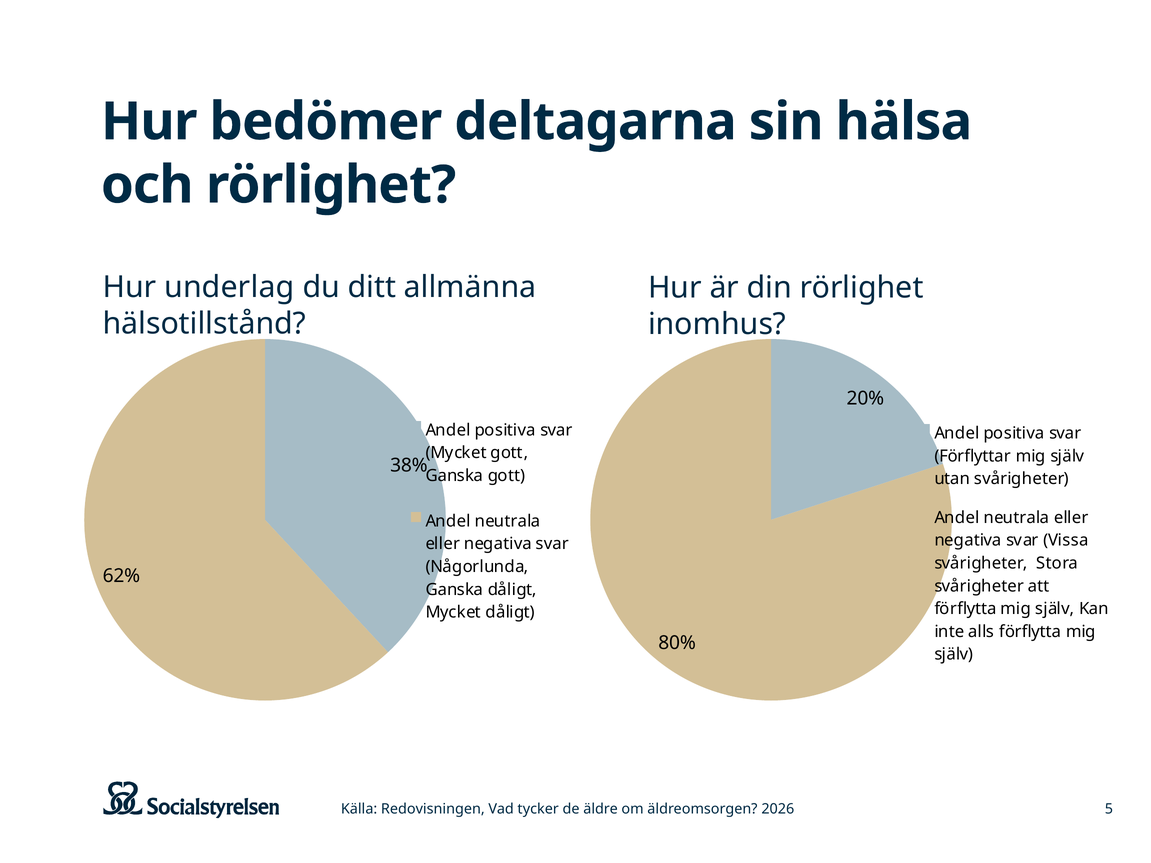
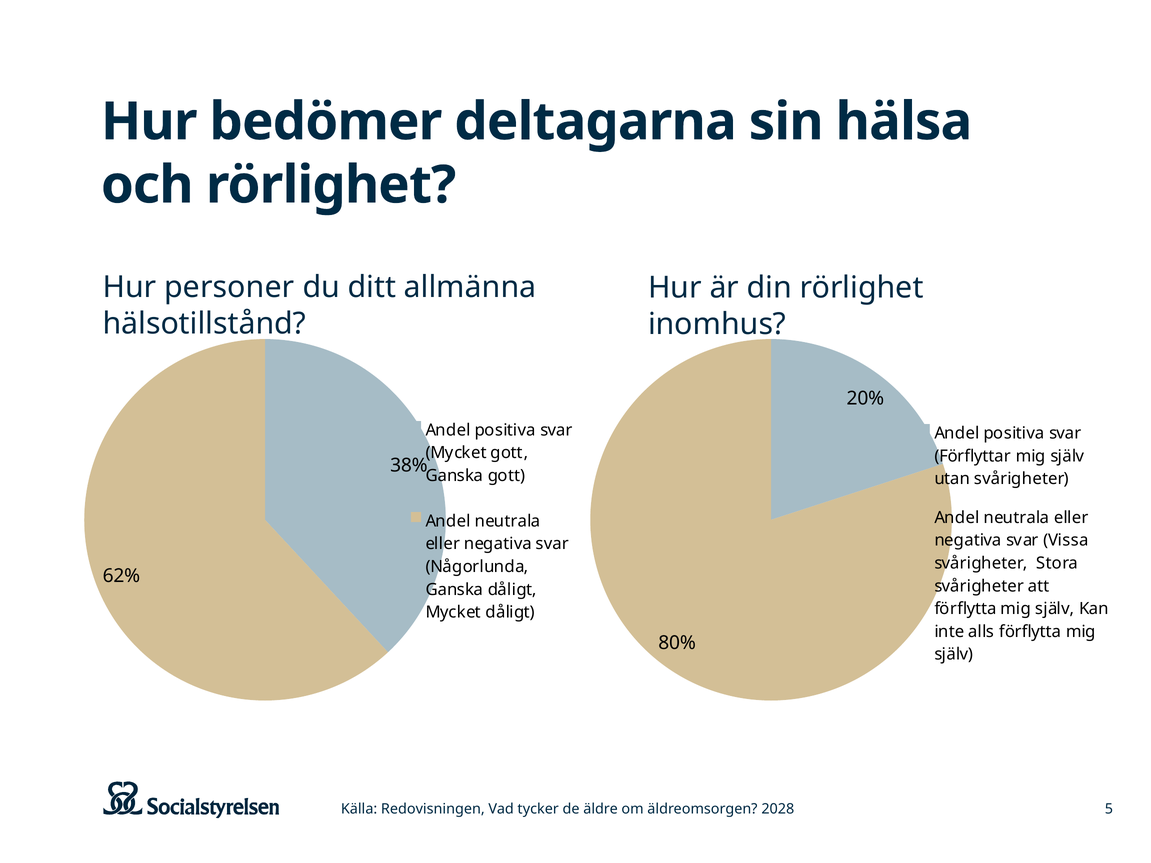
underlag: underlag -> personer (229, 287)
2026: 2026 -> 2028 (778, 809)
